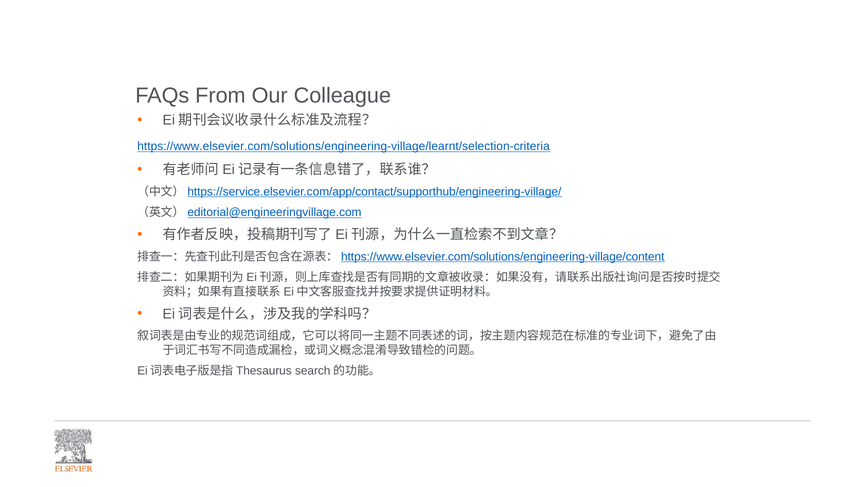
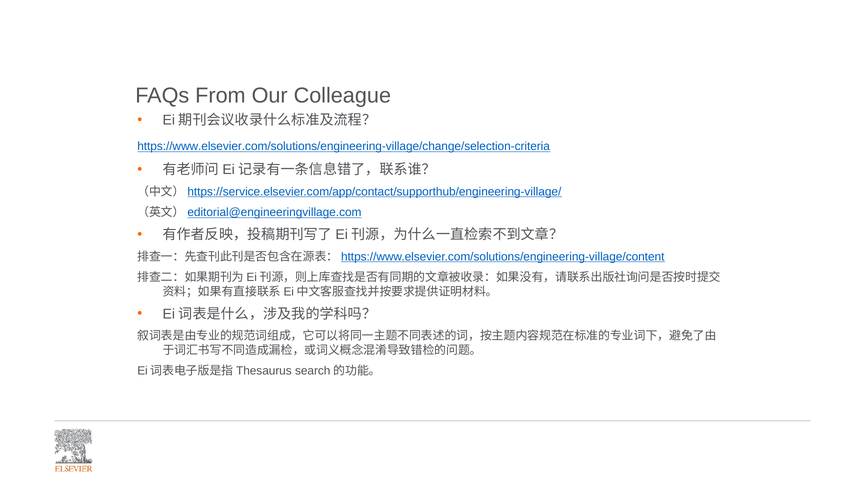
https://www.elsevier.com/solutions/engineering-village/learnt/selection-criteria: https://www.elsevier.com/solutions/engineering-village/learnt/selection-criteria -> https://www.elsevier.com/solutions/engineering-village/change/selection-criteria (344, 146)
